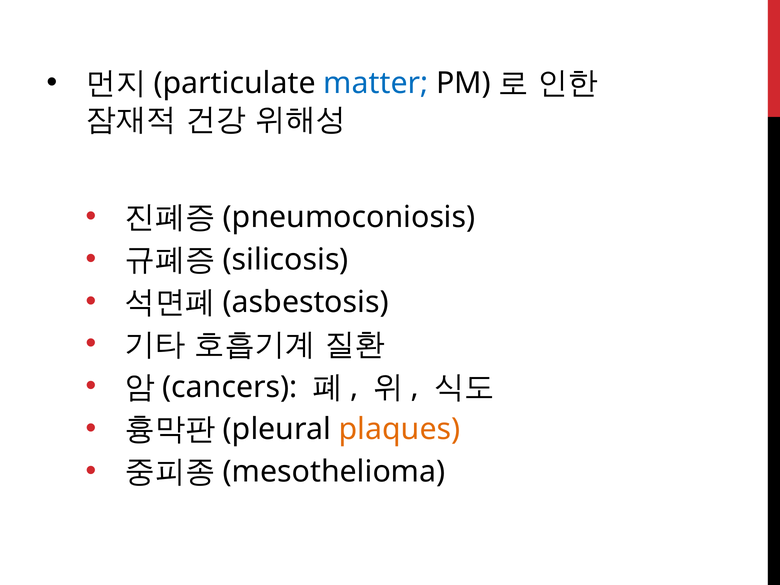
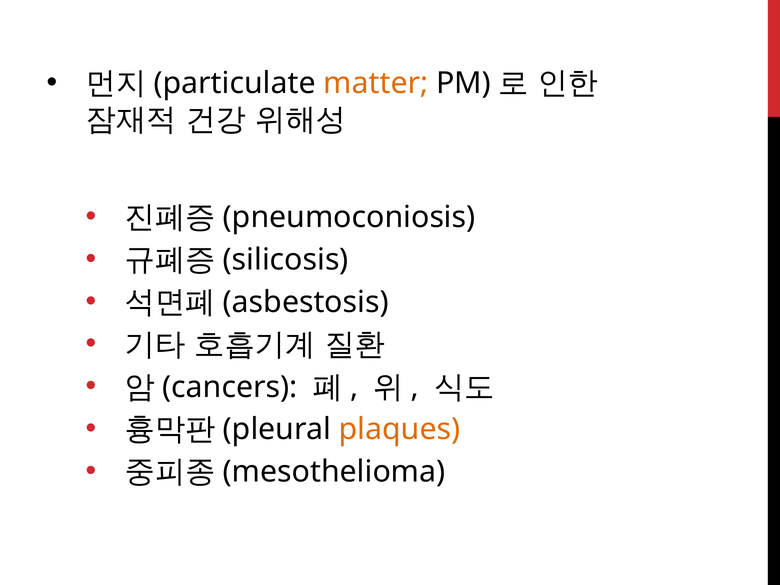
matter colour: blue -> orange (376, 83)
